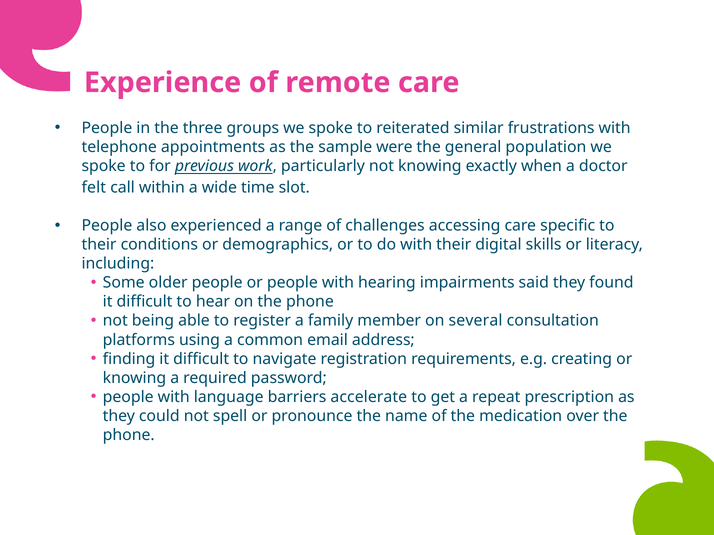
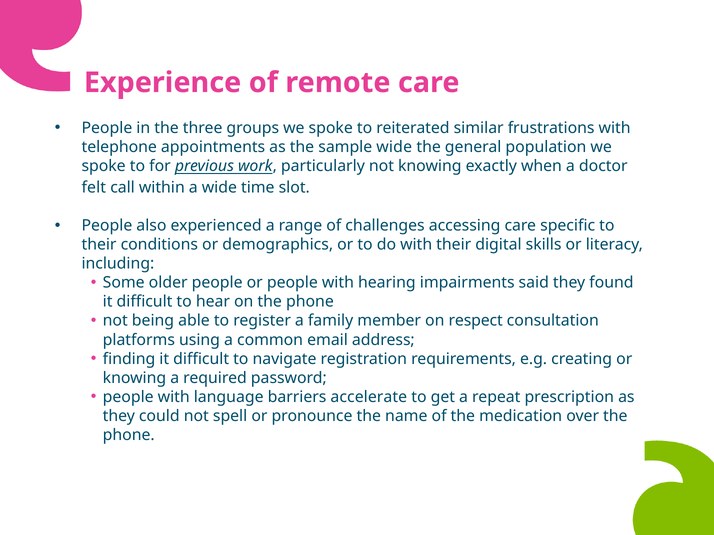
sample were: were -> wide (394, 147)
several: several -> respect (476, 321)
